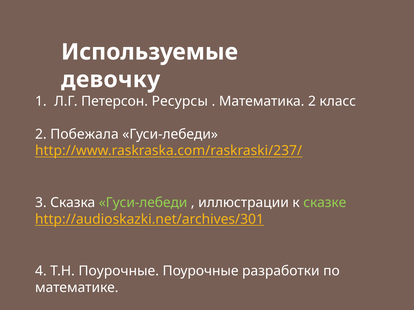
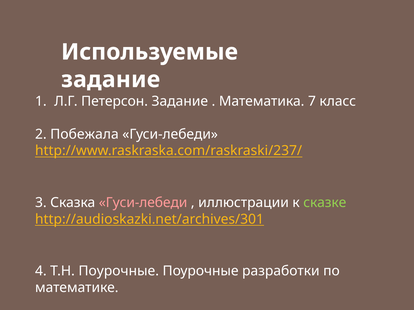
девочку: девочку -> задание (111, 80)
Петерсон Ресурсы: Ресурсы -> Задание (180, 101)
Математика 2: 2 -> 7 (312, 101)
Гуси-лебеди colour: light green -> pink (143, 203)
